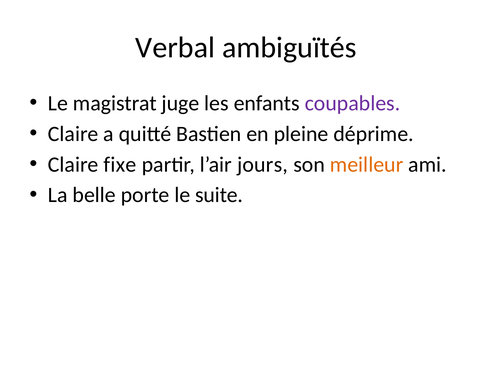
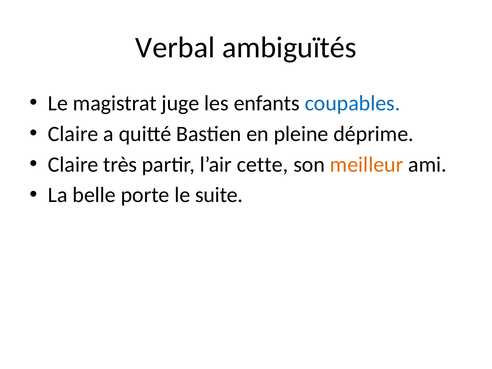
coupables colour: purple -> blue (353, 103)
fixe: fixe -> très (120, 164)
jours: jours -> cette (263, 164)
